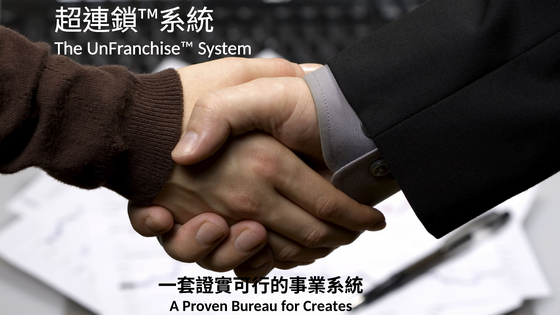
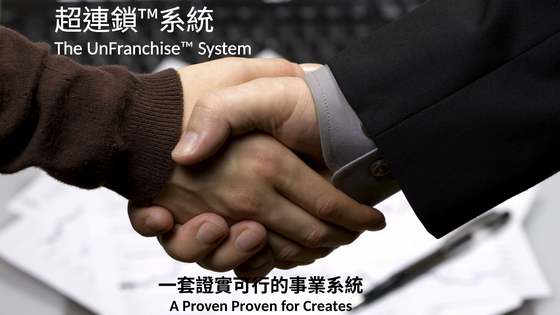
Proven Bureau: Bureau -> Proven (254, 306)
